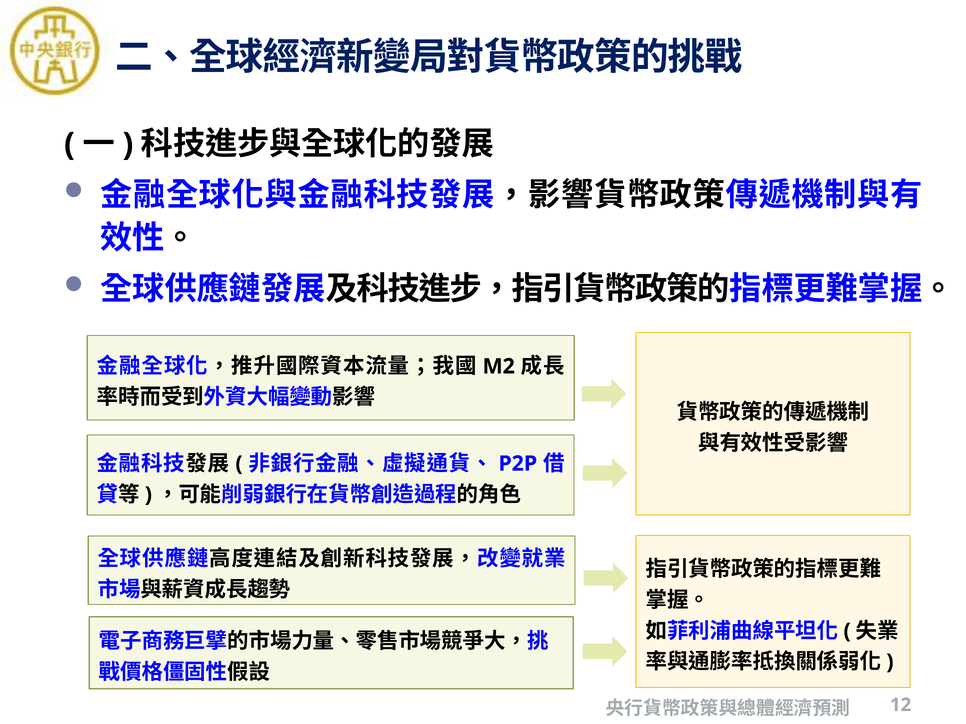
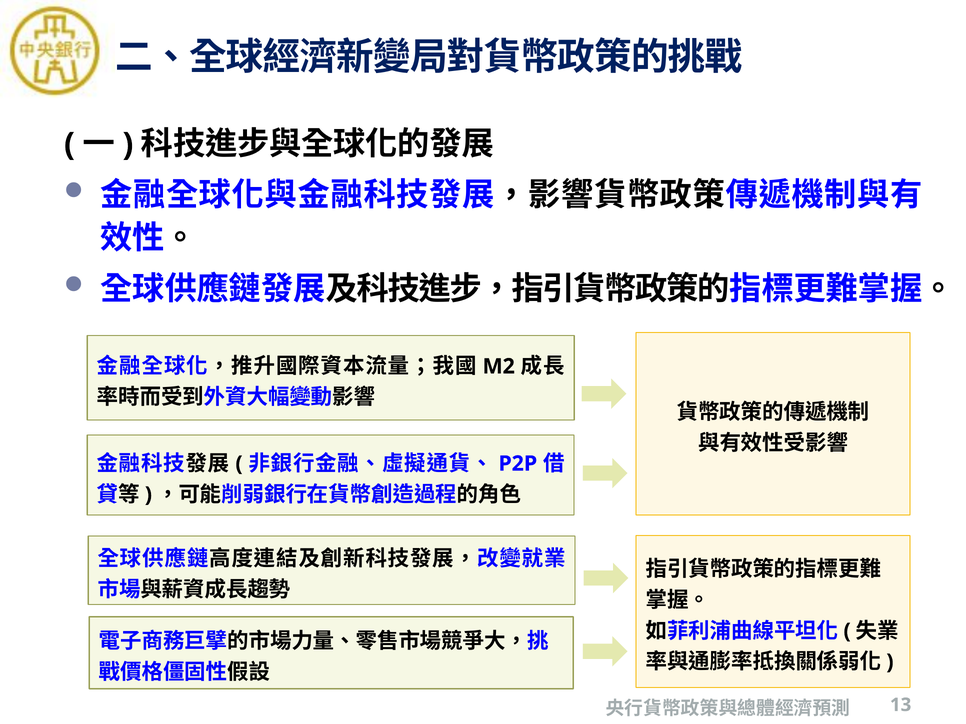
12: 12 -> 13 (901, 705)
